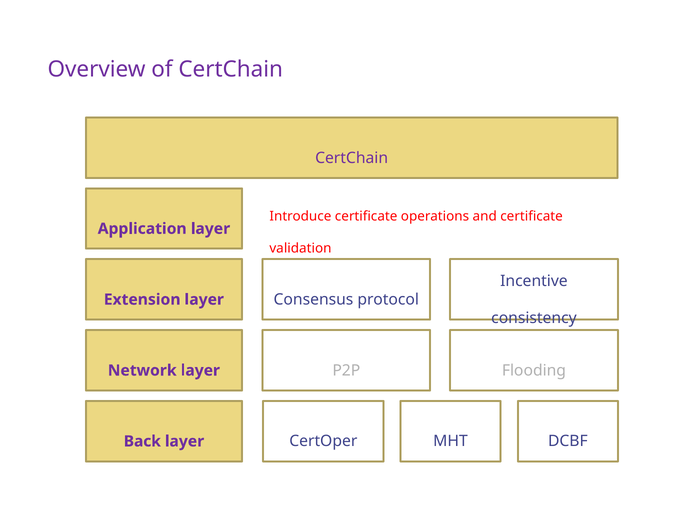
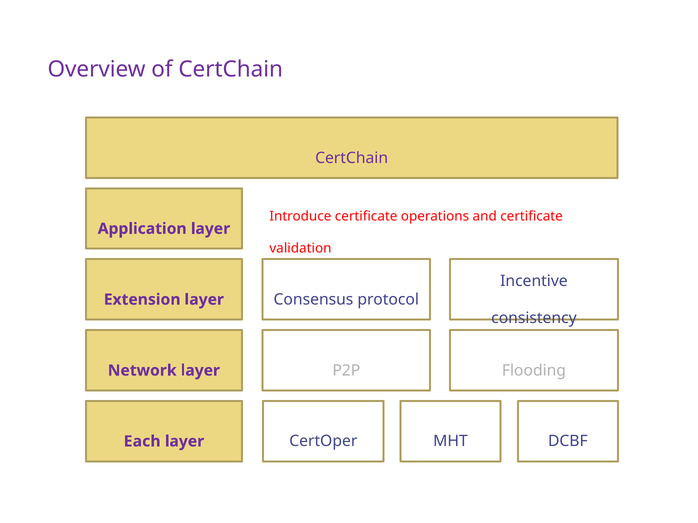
Back: Back -> Each (142, 442)
